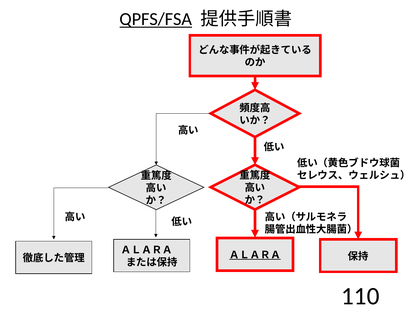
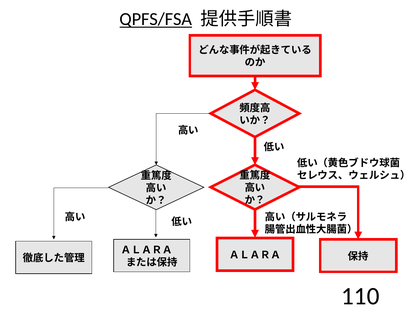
ＡＬＡＲＡ underline: present -> none (255, 255)
